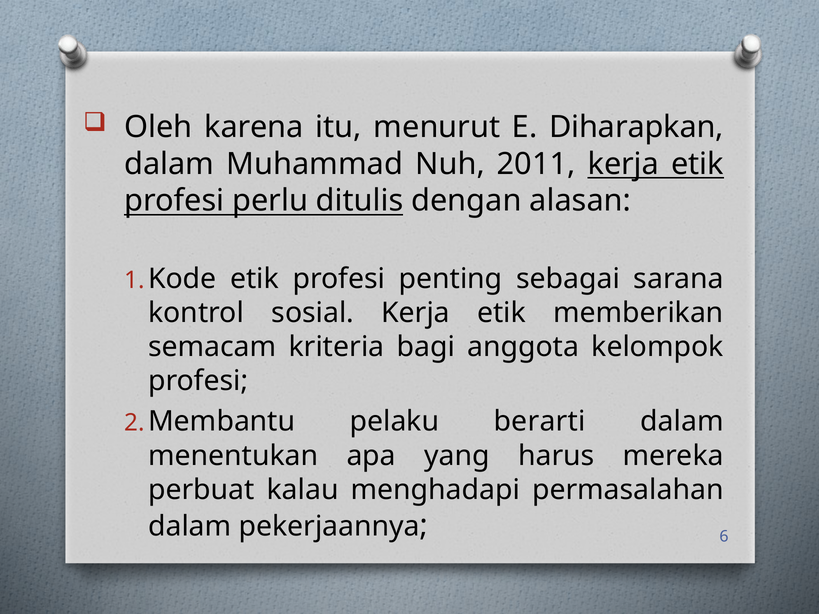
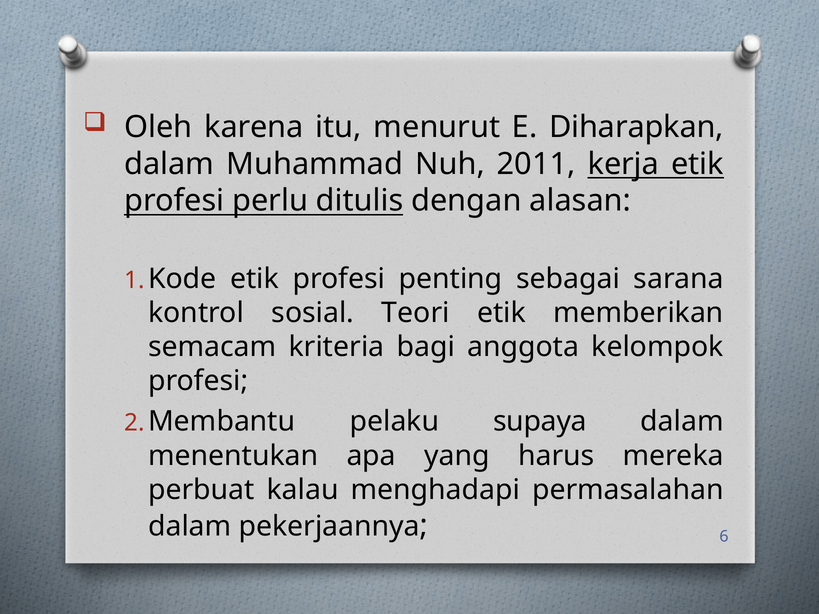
sosial Kerja: Kerja -> Teori (415, 313)
berarti: berarti -> supaya (540, 422)
